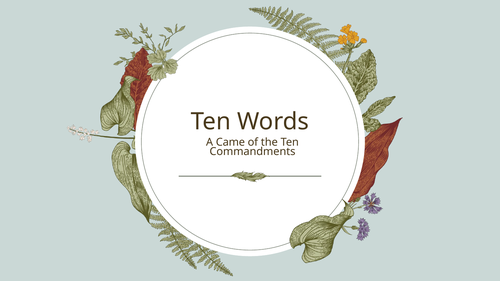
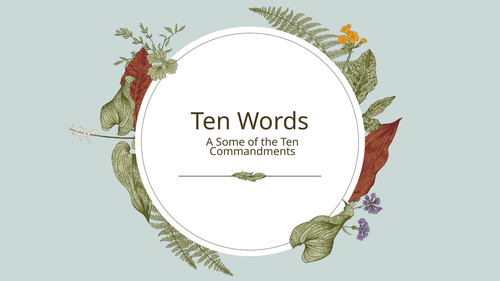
Came: Came -> Some (230, 142)
